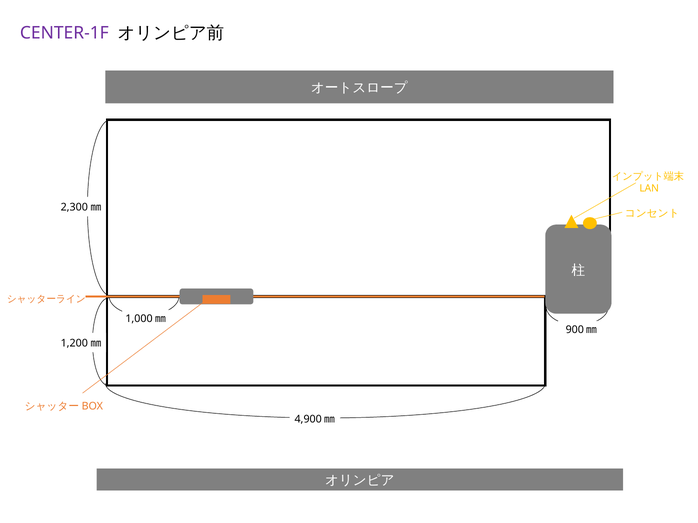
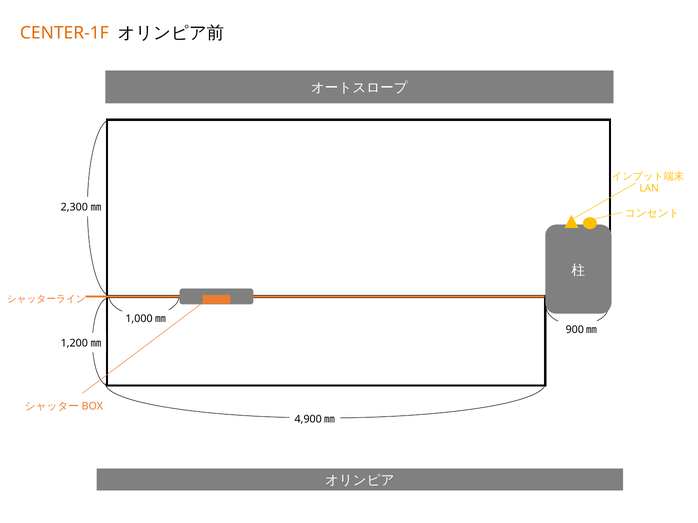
CENTER-1F colour: purple -> orange (64, 33)
